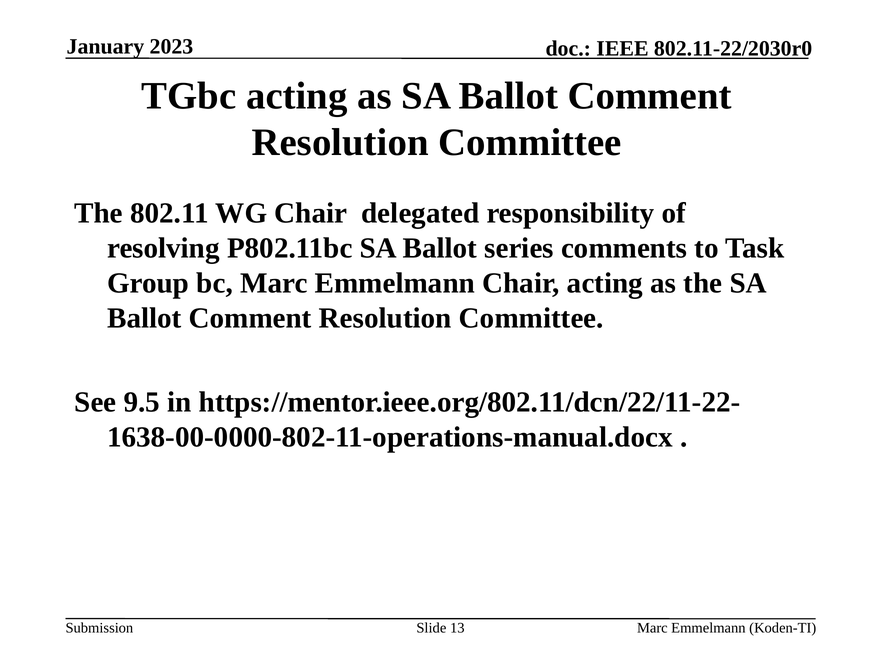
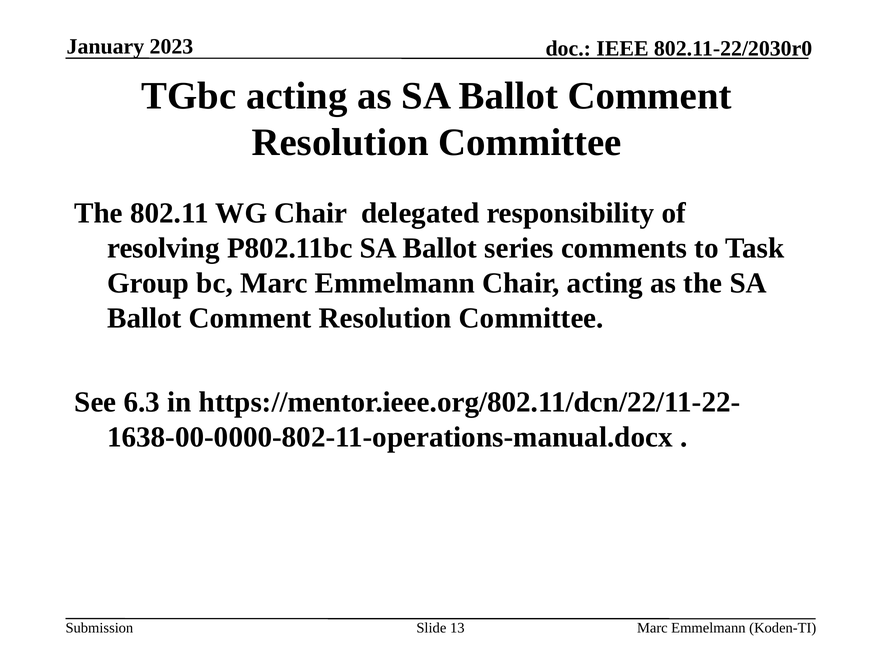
9.5: 9.5 -> 6.3 (142, 403)
